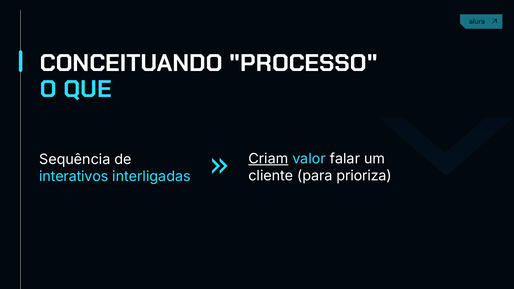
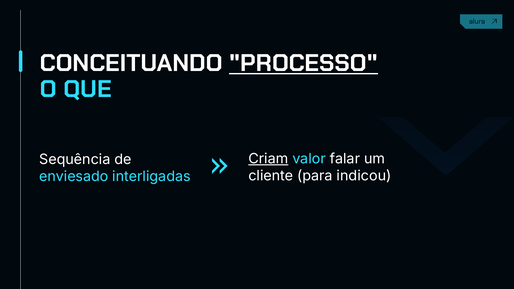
PROCESSO underline: none -> present (304, 63)
prioriza: prioriza -> indicou (364, 176)
interativos: interativos -> enviesado (74, 177)
